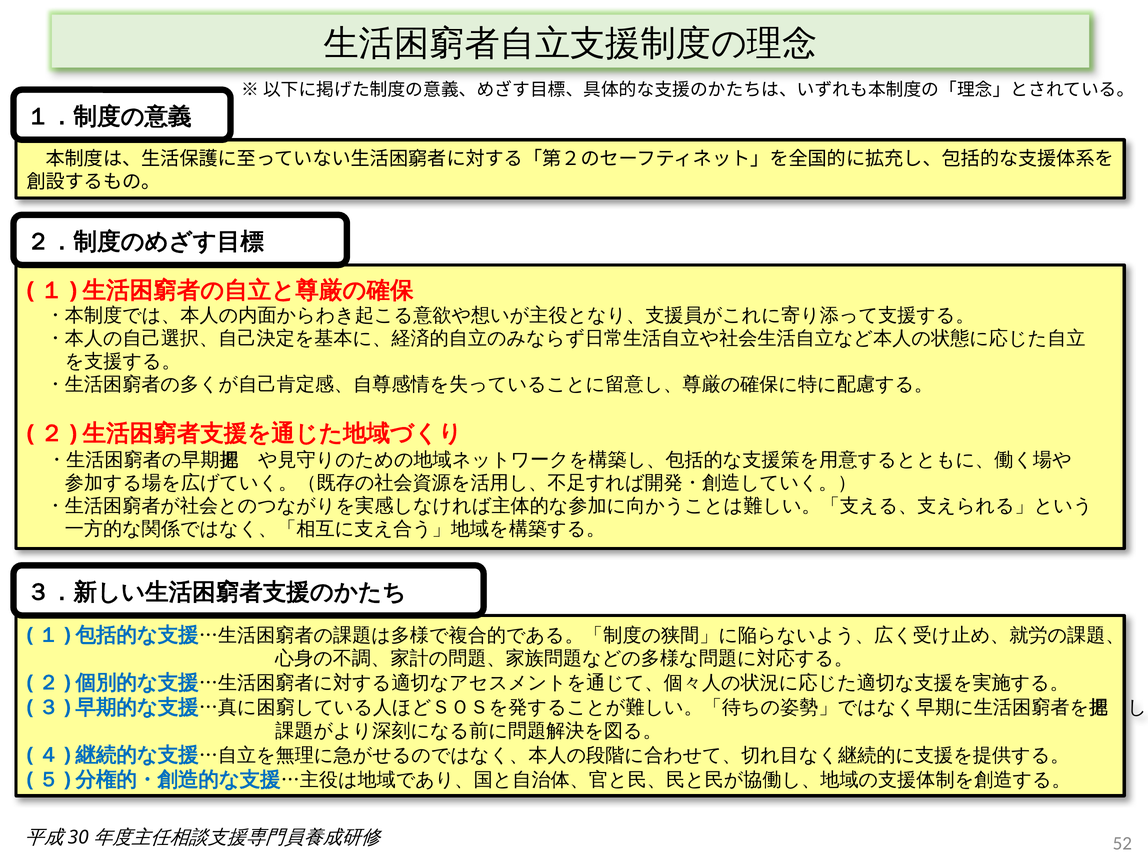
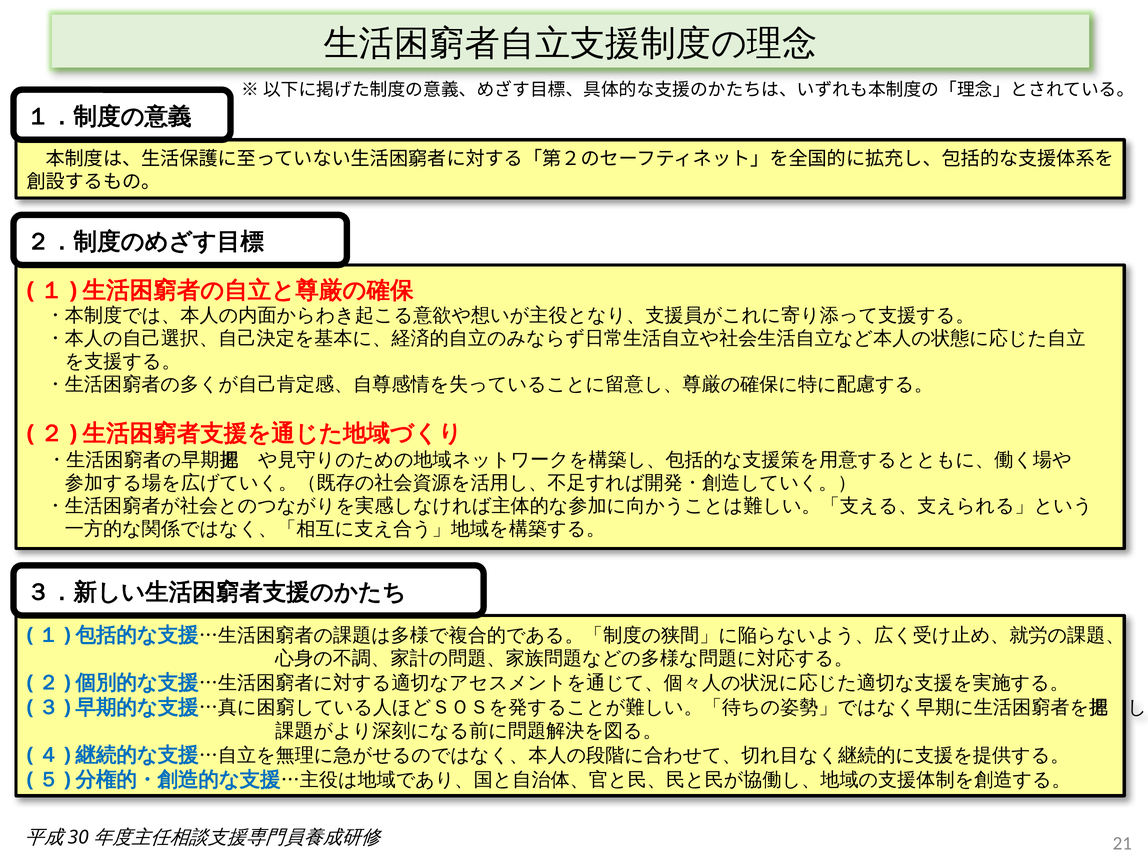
52: 52 -> 21 (1122, 843)
